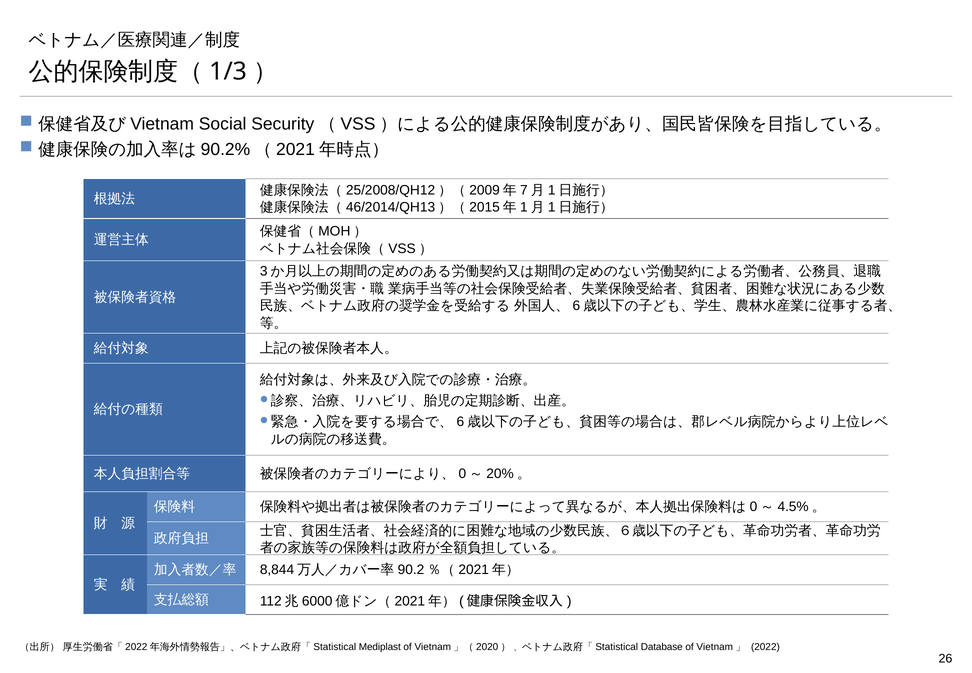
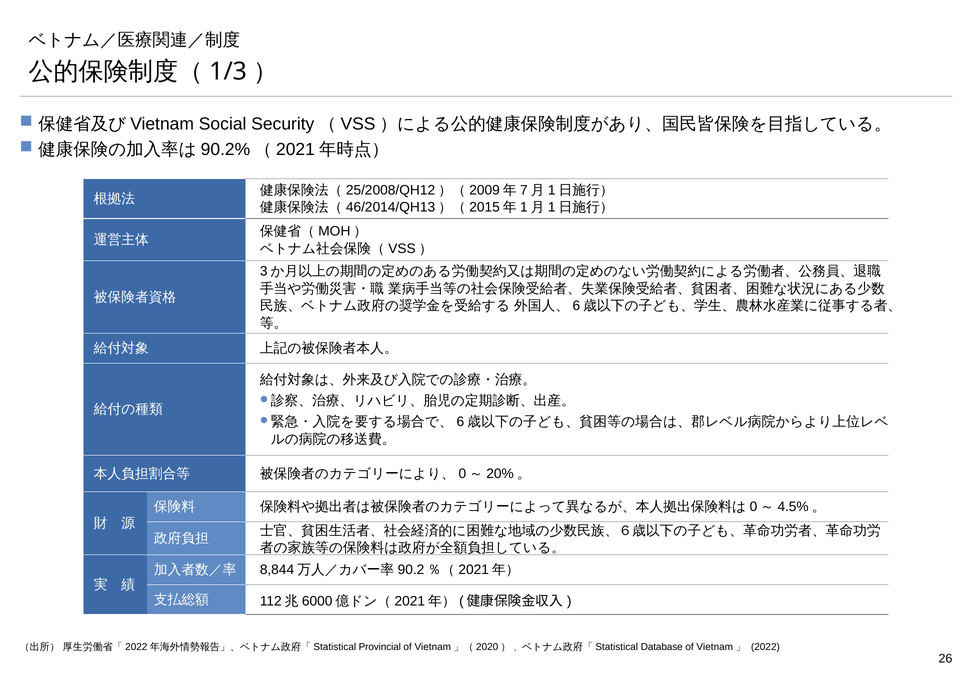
Mediplast: Mediplast -> Provincial (380, 647)
